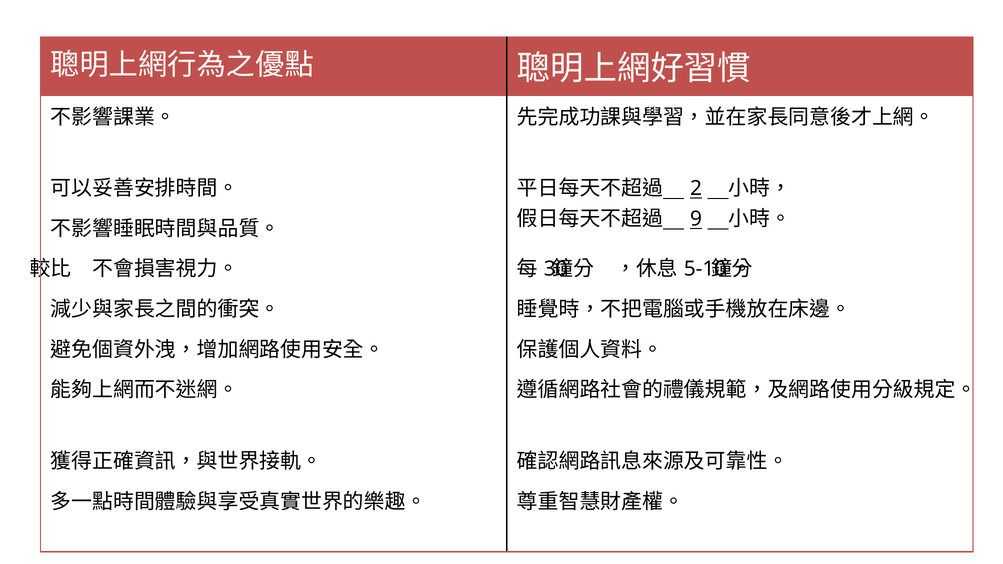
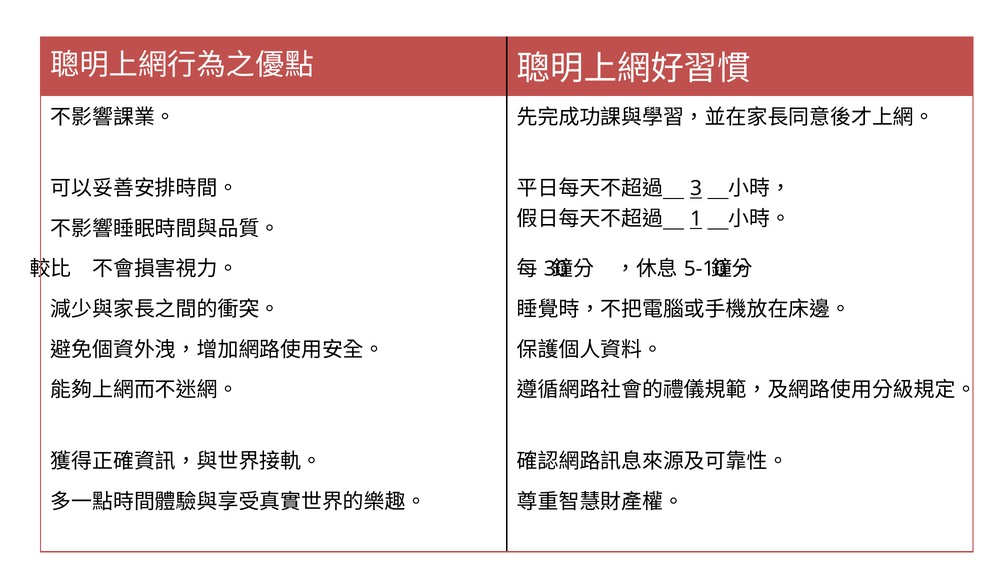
2: 2 -> 3 (696, 189)
9: 9 -> 1 (696, 219)
